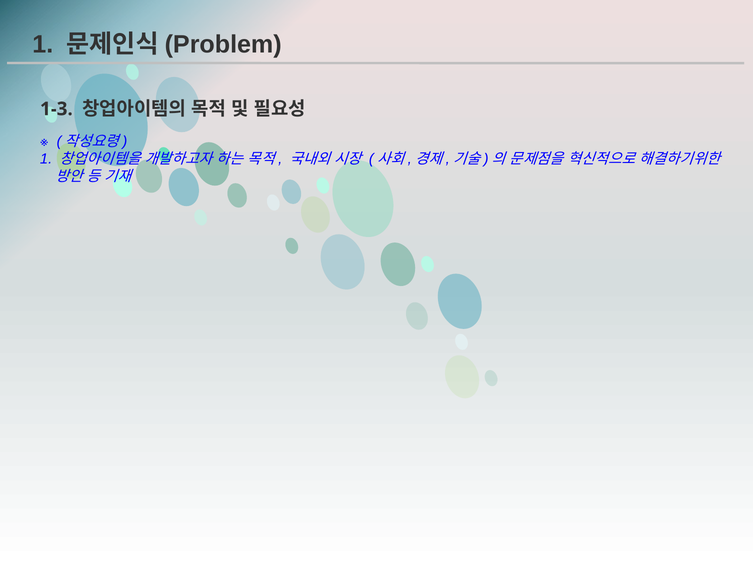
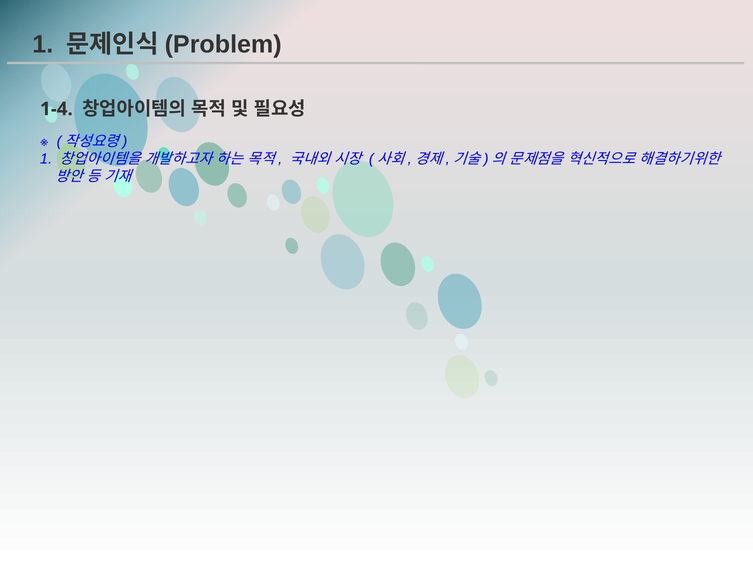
1-3: 1-3 -> 1-4 (56, 109)
